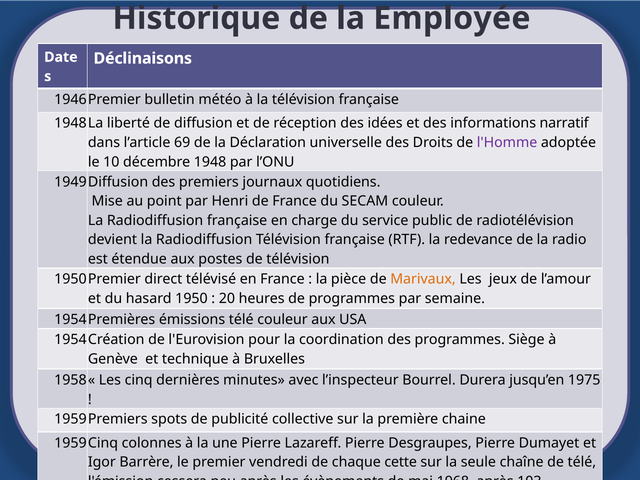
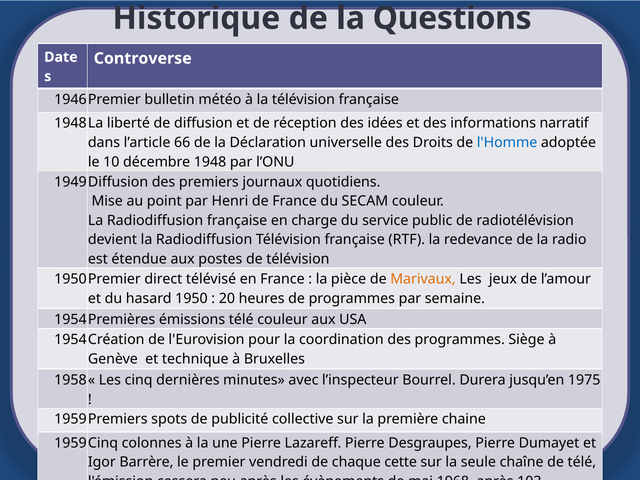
Employée: Employée -> Questions (452, 18)
Déclinaisons: Déclinaisons -> Controverse (143, 58)
69: 69 -> 66 (182, 143)
l'Homme colour: purple -> blue (507, 143)
